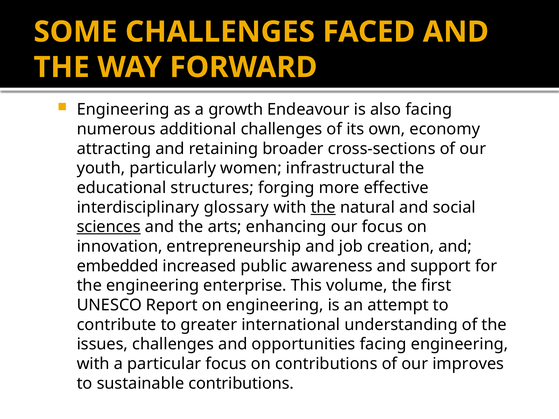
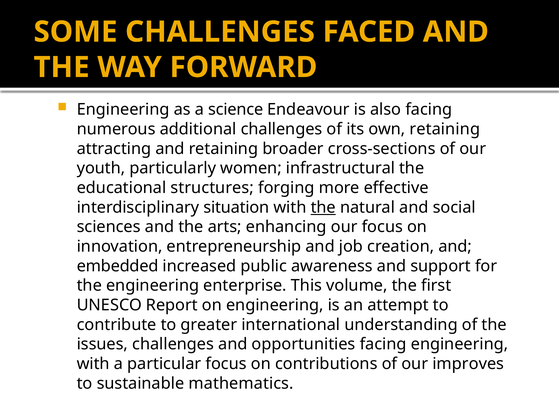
growth: growth -> science (236, 110)
own economy: economy -> retaining (445, 129)
glossary: glossary -> situation (236, 208)
sciences underline: present -> none (109, 227)
sustainable contributions: contributions -> mathematics (241, 384)
